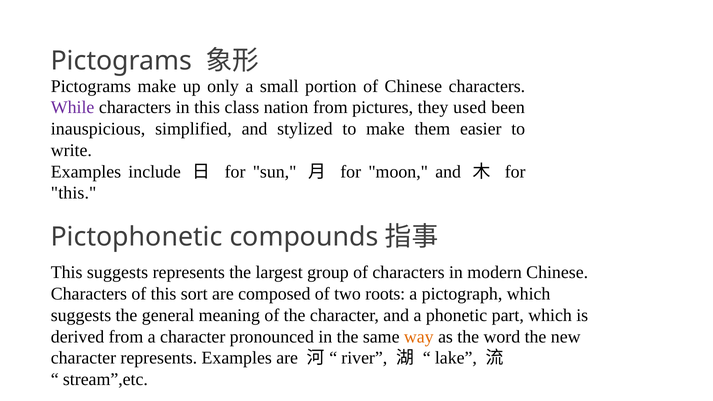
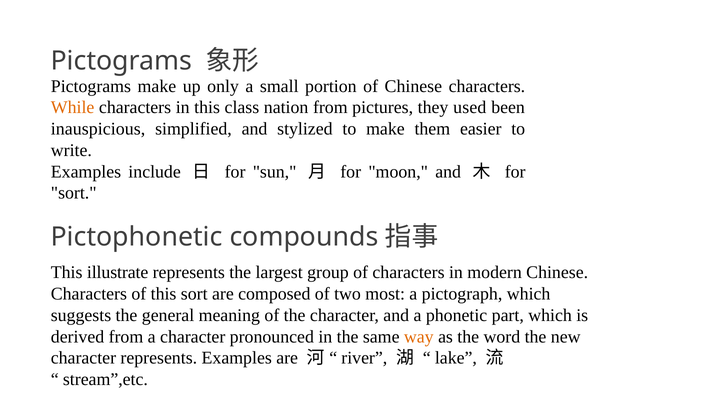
While colour: purple -> orange (73, 108)
this: this -> sort (74, 193)
This suggests: suggests -> illustrate (118, 273)
roots: roots -> most (385, 294)
